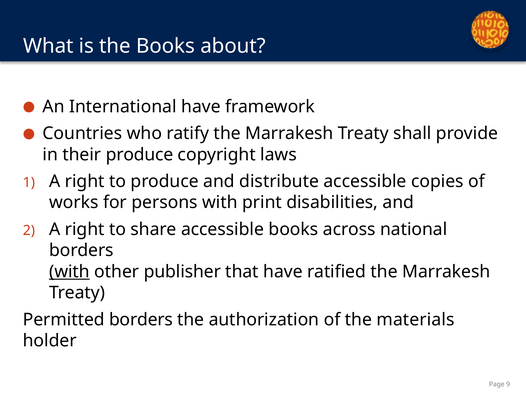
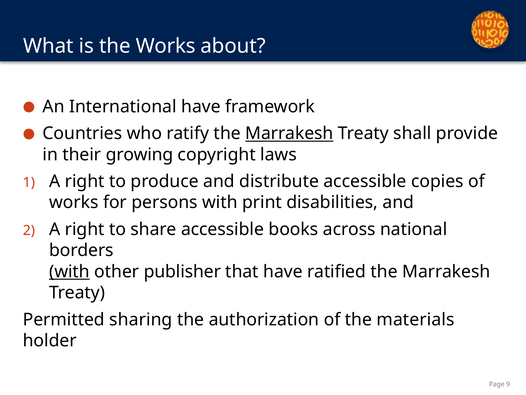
the Books: Books -> Works (166, 46)
Marrakesh underline: none -> present (289, 133)
their produce: produce -> growing (140, 154)
Permitted borders: borders -> sharing (141, 319)
